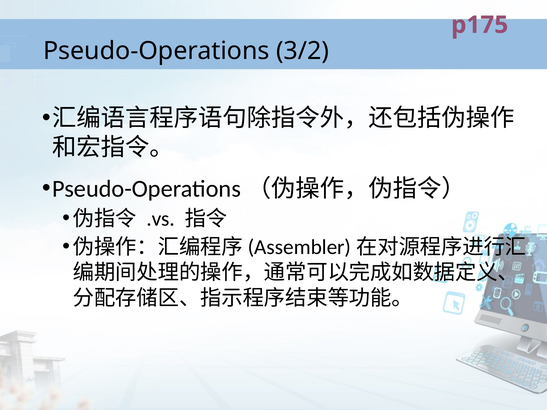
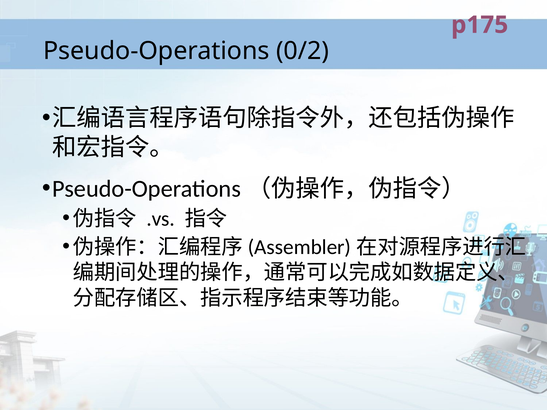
3/2: 3/2 -> 0/2 (303, 51)
